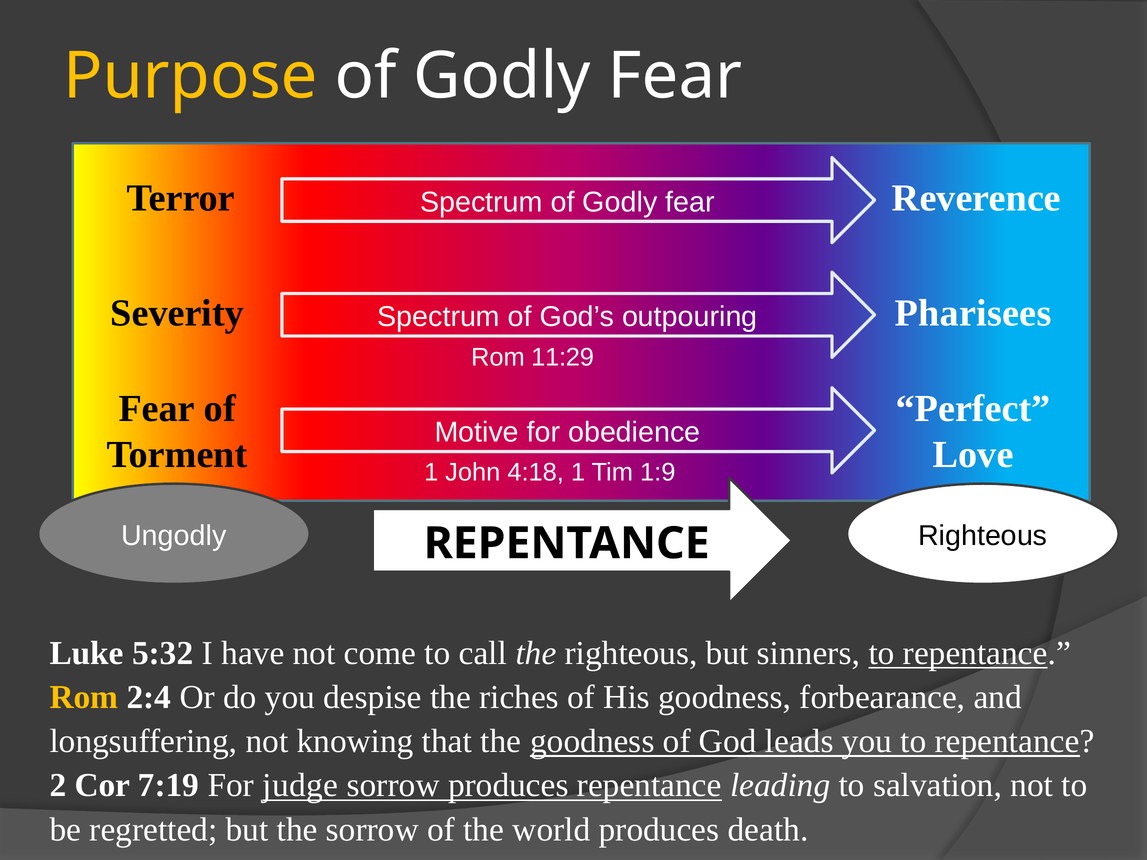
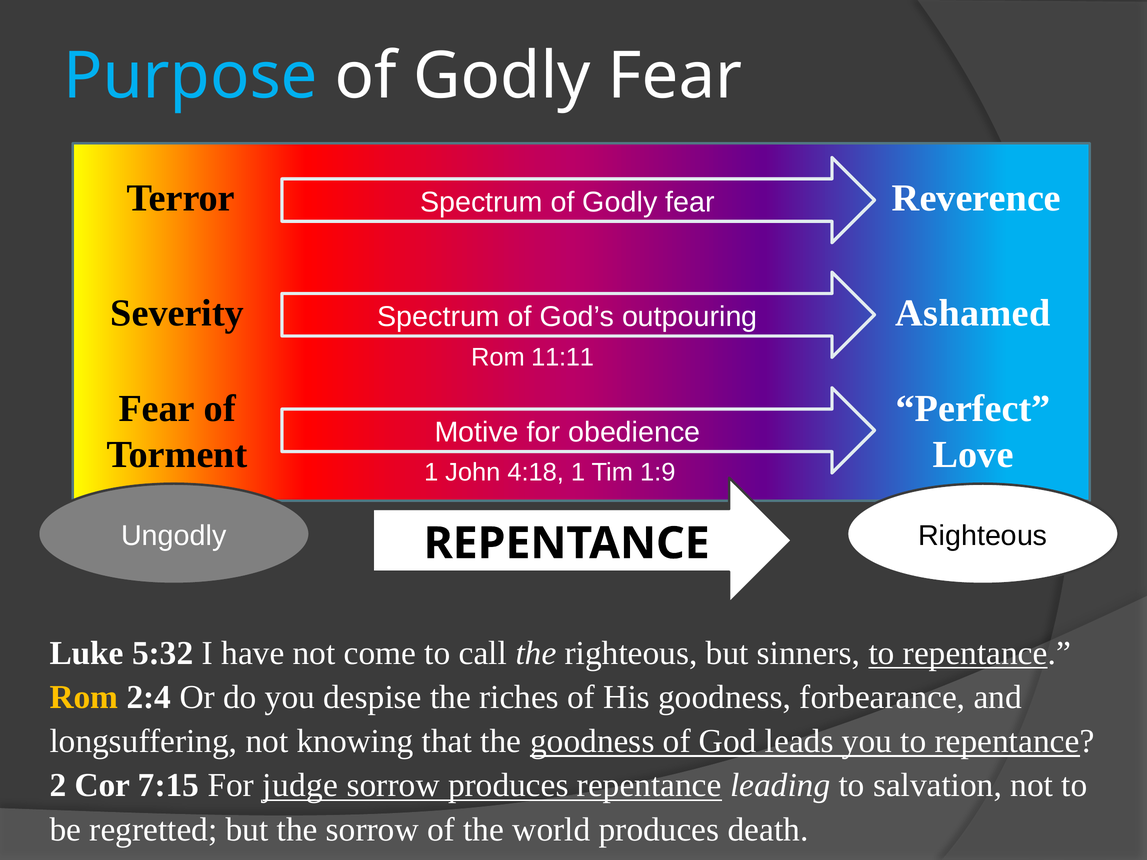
Purpose colour: yellow -> light blue (190, 76)
Pharisees: Pharisees -> Ashamed (973, 313)
11:29: 11:29 -> 11:11 (563, 358)
7:19: 7:19 -> 7:15 (169, 786)
